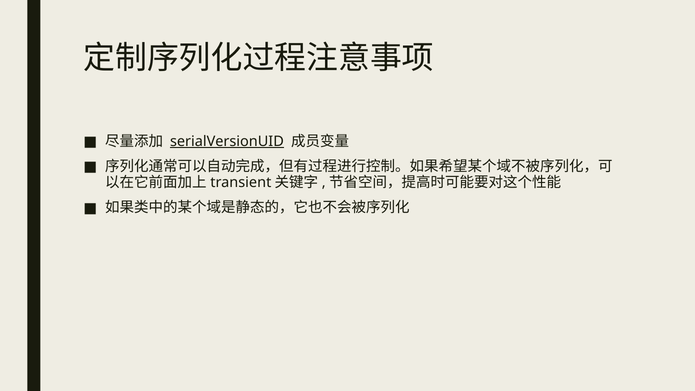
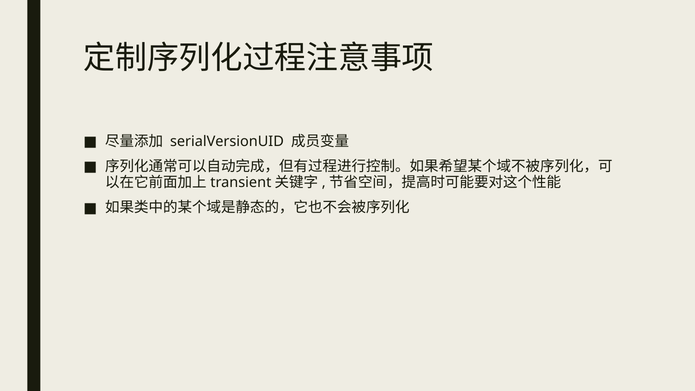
serialVersionUID underline: present -> none (227, 141)
